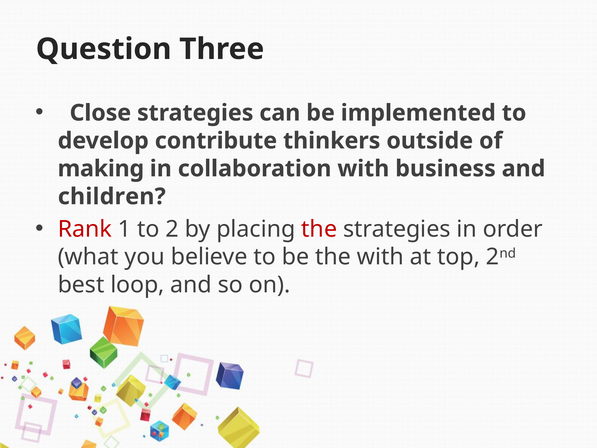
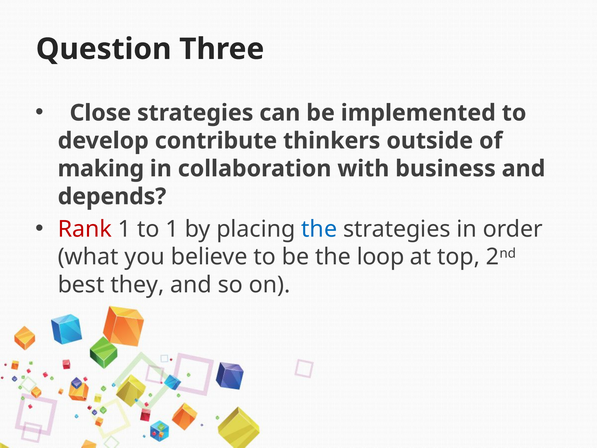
children: children -> depends (112, 196)
to 2: 2 -> 1 (172, 229)
the colour: red -> blue (319, 229)
the with: with -> loop (381, 257)
loop: loop -> they (137, 285)
